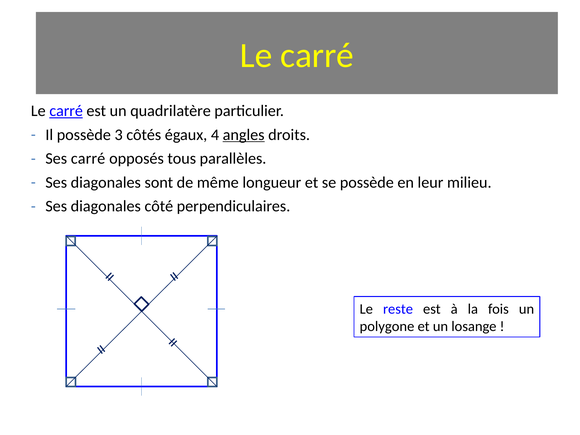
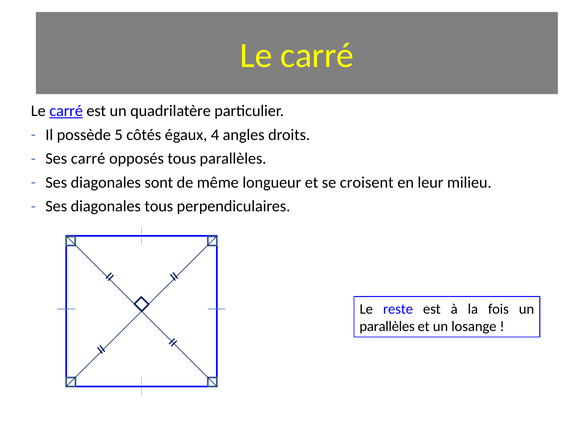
3: 3 -> 5 (119, 135)
angles underline: present -> none (244, 135)
se possède: possède -> croisent (367, 182)
diagonales côté: côté -> tous (159, 206)
polygone: polygone -> parallèles (387, 326)
